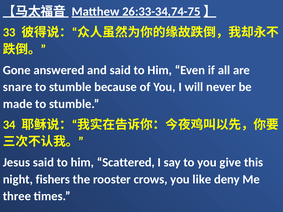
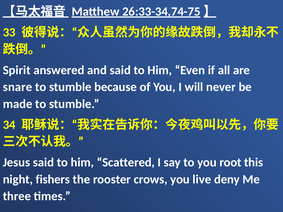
Gone: Gone -> Spirit (17, 70)
give: give -> root (230, 163)
like: like -> live (202, 179)
